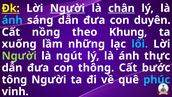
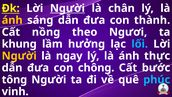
chân underline: present -> none (121, 8)
ánh colour: light blue -> yellow (12, 20)
duyên: duyên -> thành (152, 20)
Khung: Khung -> Ngươi (128, 32)
xuống: xuống -> khung (19, 44)
những: những -> hưởng (87, 44)
Người colour: light green -> yellow (19, 56)
ngút: ngút -> ngay (69, 56)
thông: thông -> chông (96, 68)
